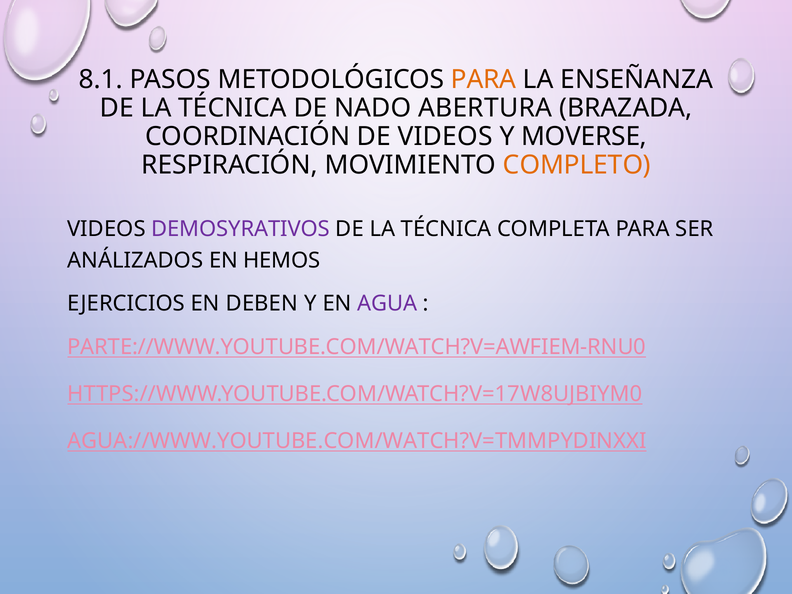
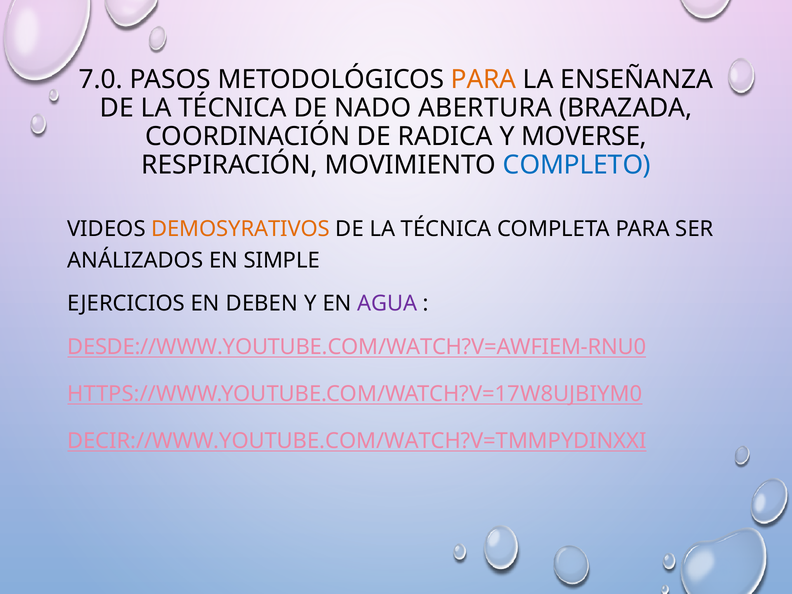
8.1: 8.1 -> 7.0 (101, 80)
DE VIDEOS: VIDEOS -> RADICA (445, 137)
COMPLETO colour: orange -> blue (577, 165)
DEMOSYRATIVOS colour: purple -> orange (241, 229)
HEMOS: HEMOS -> SIMPLE (282, 261)
PARTE://WWW.YOUTUBE.COM/WATCH?V=AWFIEM-RNU0: PARTE://WWW.YOUTUBE.COM/WATCH?V=AWFIEM-RNU0 -> DESDE://WWW.YOUTUBE.COM/WATCH?V=AWFIEM-RNU0 (357, 347)
AGUA://WWW.YOUTUBE.COM/WATCH?V=TMMPYDINXXI: AGUA://WWW.YOUTUBE.COM/WATCH?V=TMMPYDINXXI -> DECIR://WWW.YOUTUBE.COM/WATCH?V=TMMPYDINXXI (357, 441)
